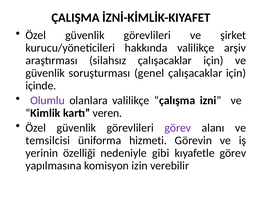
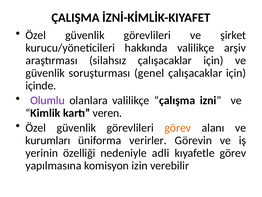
görev colour: purple -> orange (178, 127)
temsilcisi: temsilcisi -> kurumları (48, 140)
hizmeti: hizmeti -> verirler (148, 140)
gibi: gibi -> adli (161, 153)
